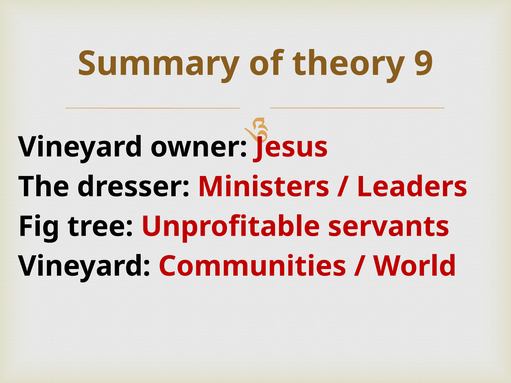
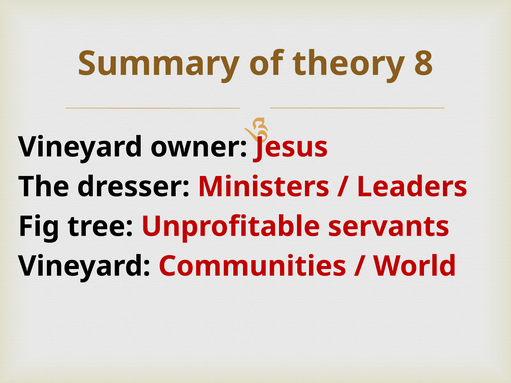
9: 9 -> 8 (424, 64)
